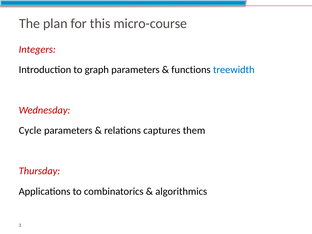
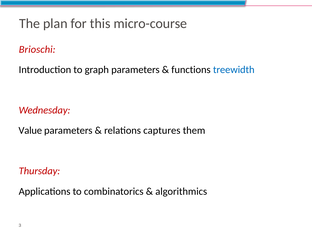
Integers: Integers -> Brioschi (37, 49)
Cycle: Cycle -> Value (30, 130)
